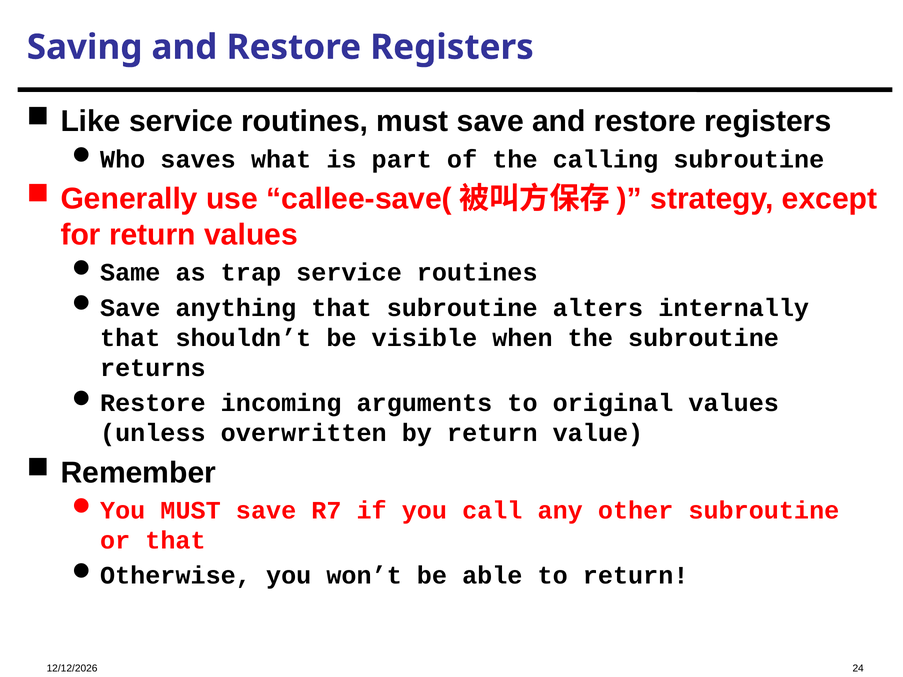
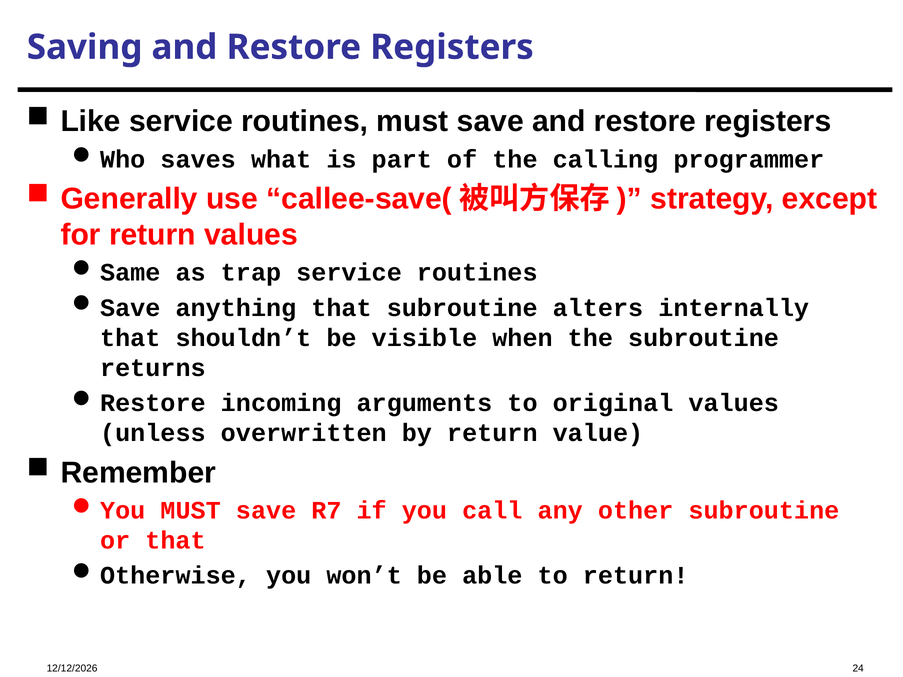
calling subroutine: subroutine -> programmer (749, 159)
